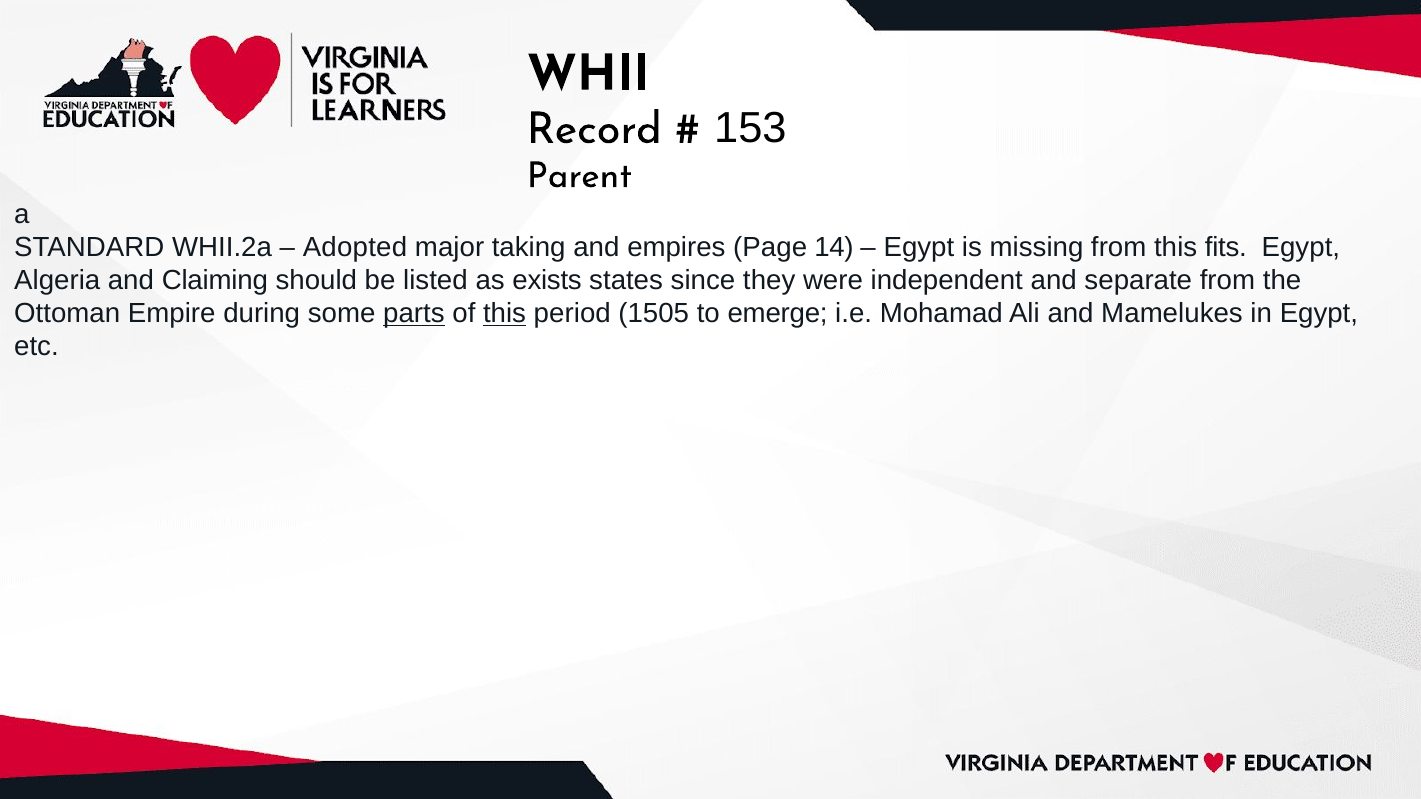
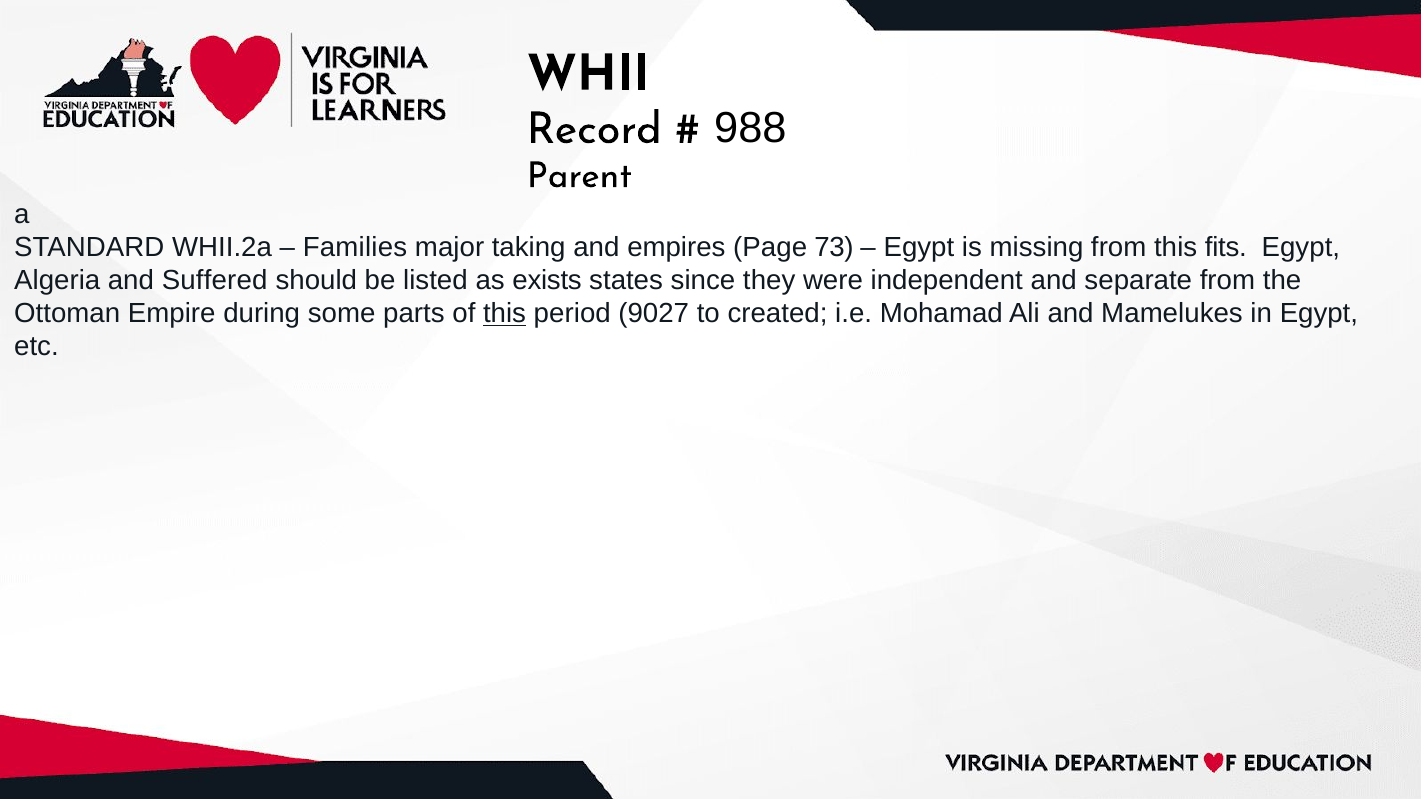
153: 153 -> 988 (750, 129)
Adopted: Adopted -> Families (355, 247)
14: 14 -> 73 (834, 247)
Claiming: Claiming -> Suffered (215, 280)
parts underline: present -> none (414, 314)
1505: 1505 -> 9027 (654, 314)
emerge: emerge -> created (777, 314)
